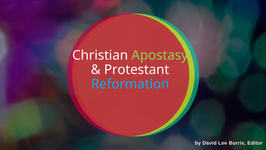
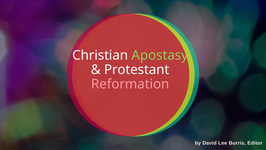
Reformation colour: light blue -> pink (130, 84)
